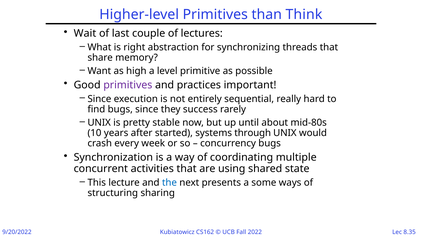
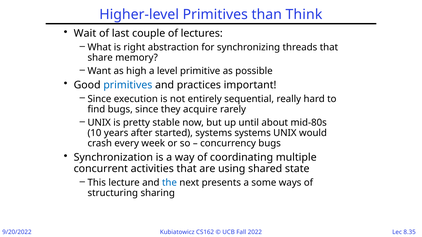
primitives colour: purple -> blue (128, 85)
success: success -> acquire (200, 109)
systems through: through -> systems (253, 133)
